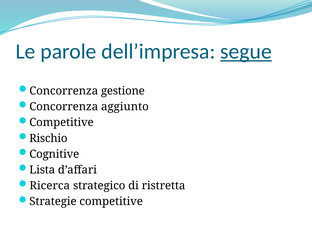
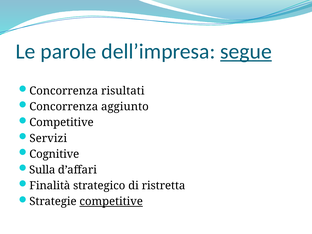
gestione: gestione -> risultati (123, 91)
Rischio: Rischio -> Servizi (48, 138)
Lista: Lista -> Sulla (42, 170)
Ricerca: Ricerca -> Finalità (50, 186)
competitive underline: none -> present (111, 202)
